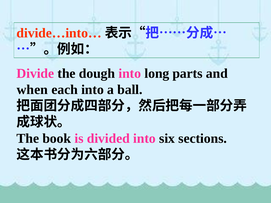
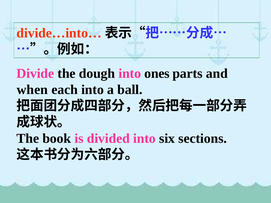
long: long -> ones (157, 73)
